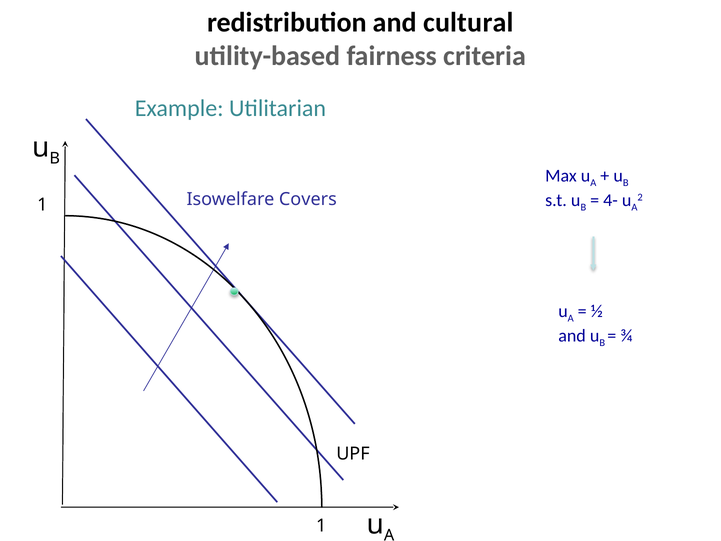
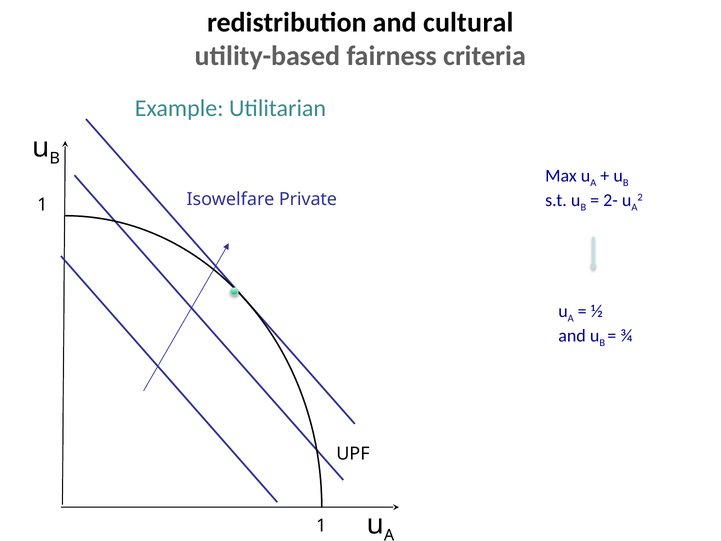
4-: 4- -> 2- (611, 200)
Covers: Covers -> Private (308, 199)
